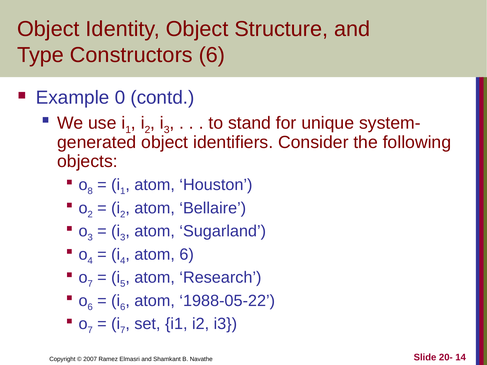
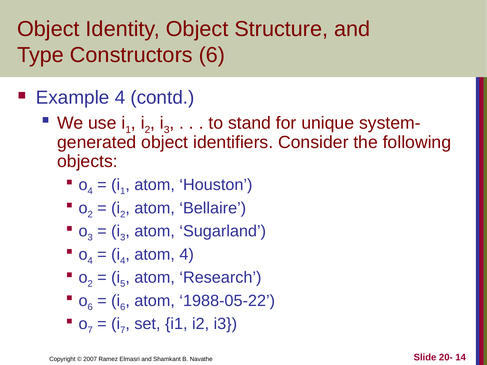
Example 0: 0 -> 4 (120, 98)
8: 8 -> 4 (90, 191)
atom 6: 6 -> 4 (187, 255)
7: 7 -> 2 (90, 284)
